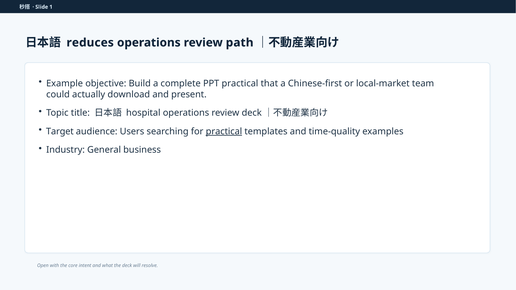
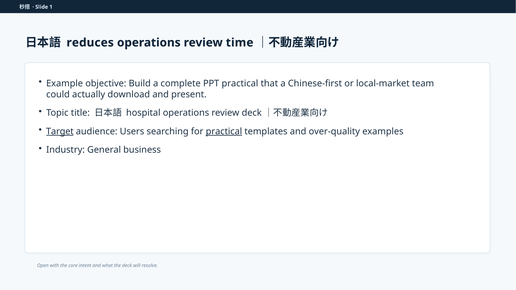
path: path -> time (240, 43)
Target underline: none -> present (60, 131)
time-quality: time-quality -> over-quality (334, 131)
